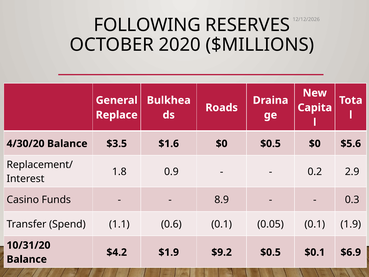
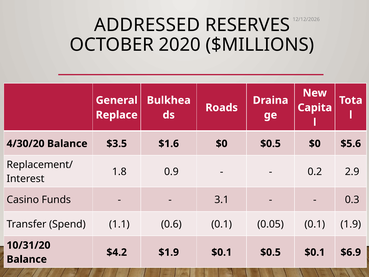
FOLLOWING: FOLLOWING -> ADDRESSED (147, 25)
8.9: 8.9 -> 3.1 (222, 200)
$1.9 $9.2: $9.2 -> $0.1 (222, 252)
